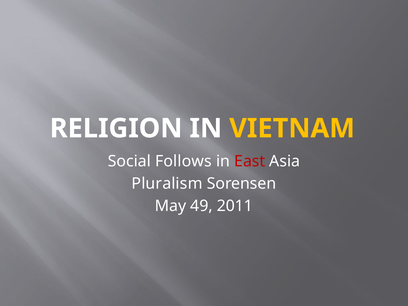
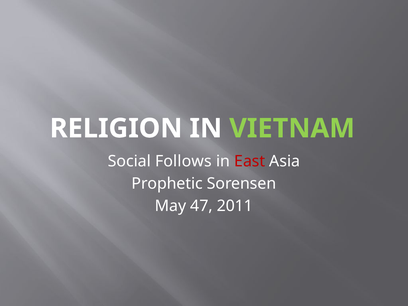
VIETNAM colour: yellow -> light green (292, 128)
Pluralism: Pluralism -> Prophetic (167, 184)
49: 49 -> 47 (202, 206)
